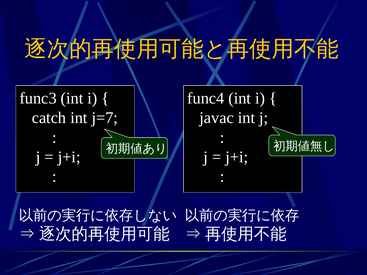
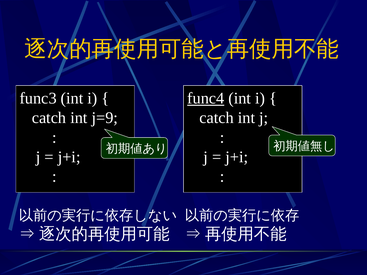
func4 underline: none -> present (206, 98)
j=7: j=7 -> j=9 (105, 118)
javac: javac -> catch (217, 118)
